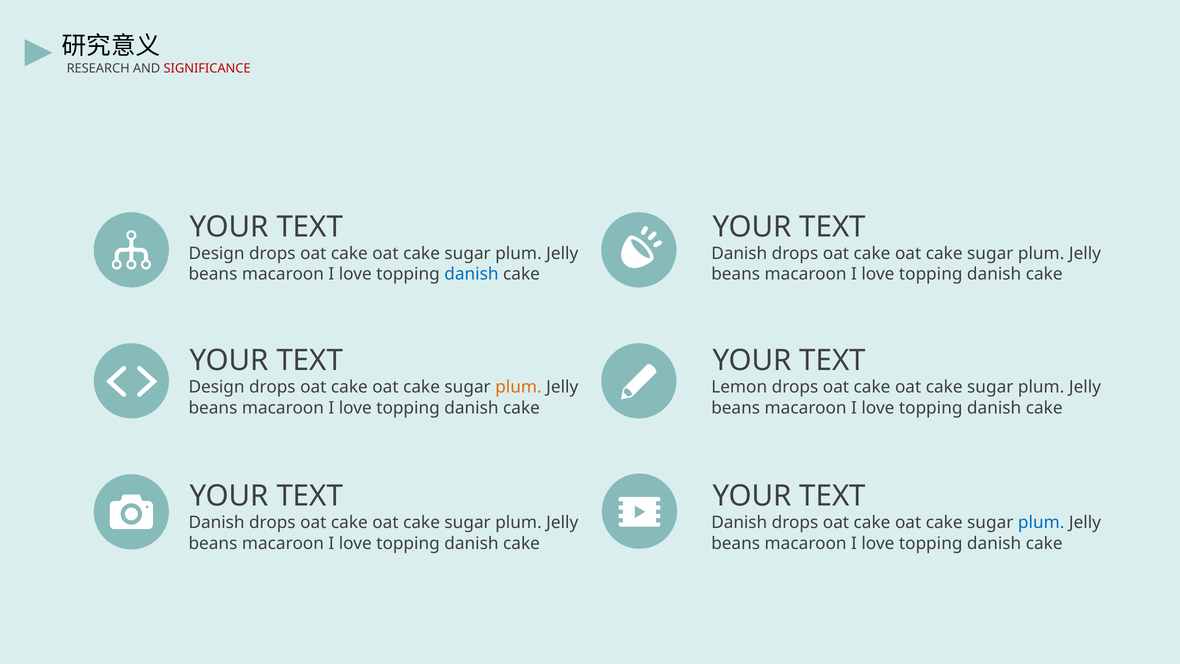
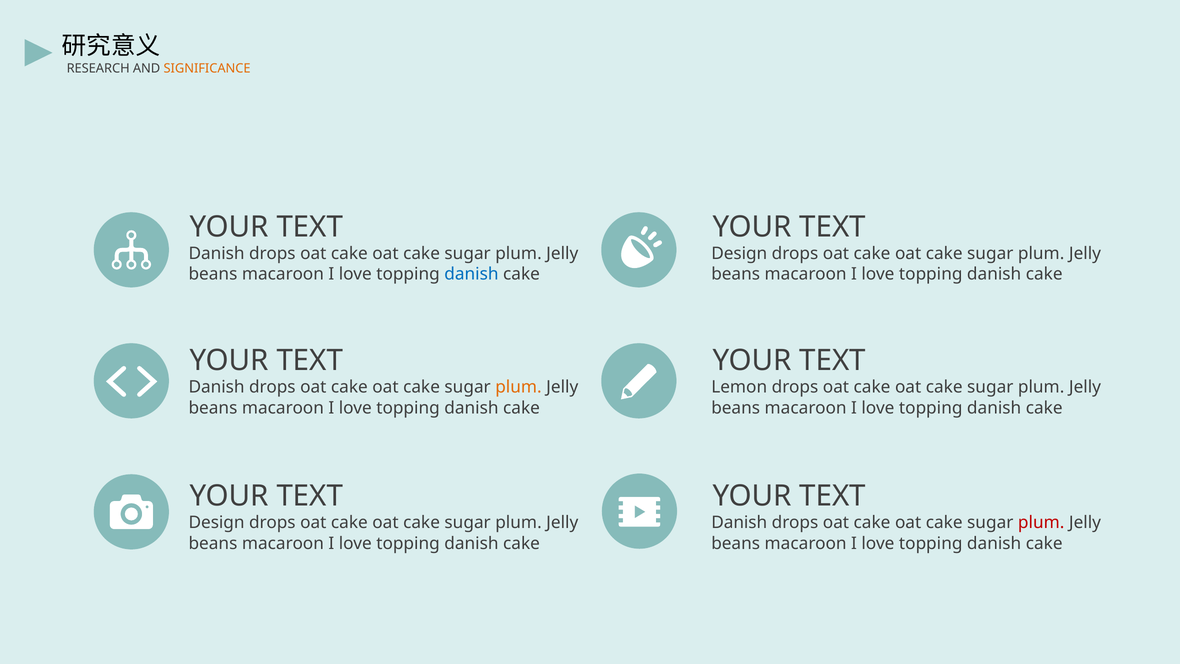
SIGNIFICANCE colour: red -> orange (207, 69)
Design: Design -> Danish (217, 253)
Danish: Danish -> Design (739, 253)
Design: Design -> Danish (217, 387)
Danish: Danish -> Design (217, 523)
plum colour: blue -> red (1041, 523)
